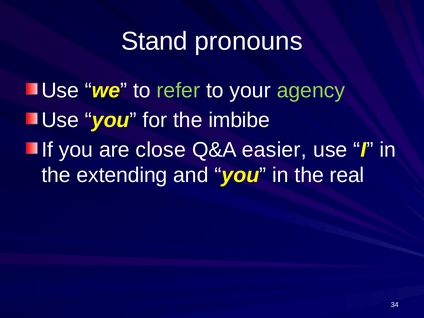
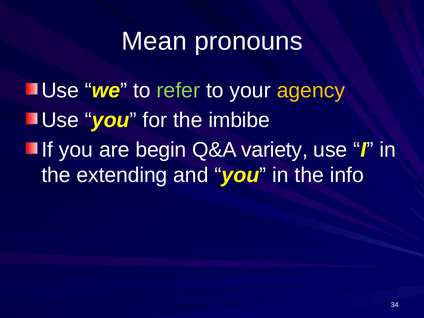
Stand: Stand -> Mean (154, 41)
agency colour: light green -> yellow (311, 91)
close: close -> begin (161, 150)
easier: easier -> variety (275, 150)
real: real -> info (347, 175)
